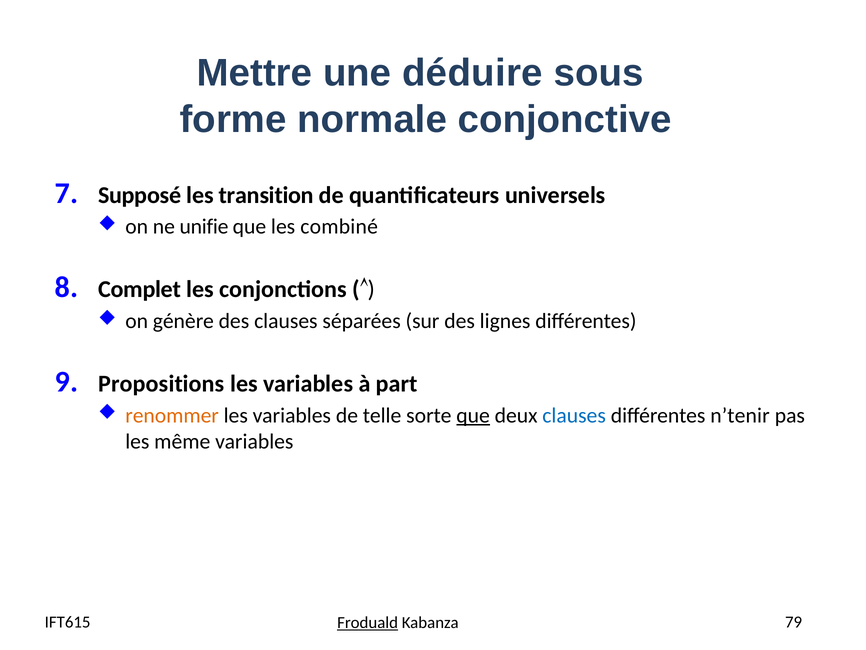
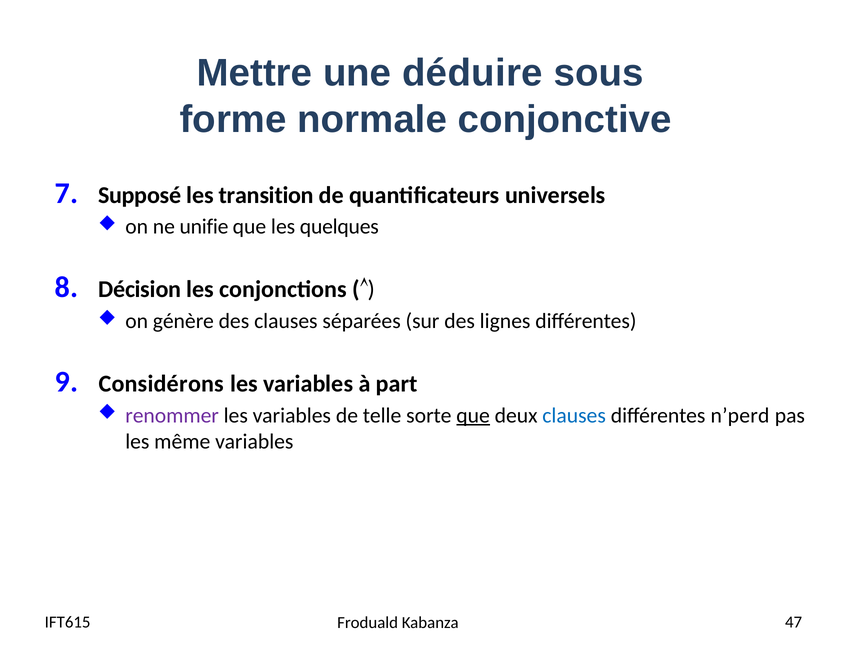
combiné: combiné -> quelques (339, 227)
Complet: Complet -> Décision (140, 289)
Propositions: Propositions -> Considérons (161, 384)
renommer colour: orange -> purple (172, 415)
n’tenir: n’tenir -> n’perd (740, 415)
Froduald underline: present -> none (368, 622)
79: 79 -> 47 (794, 622)
